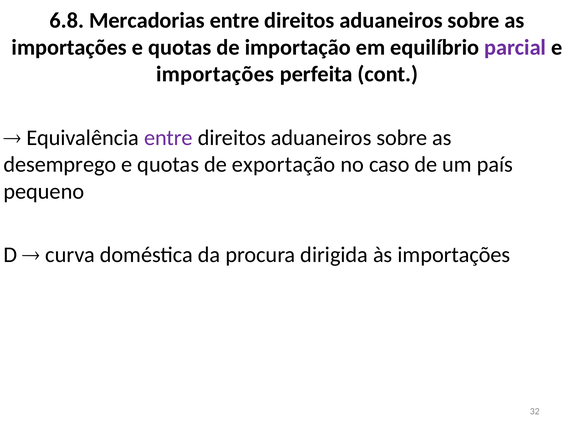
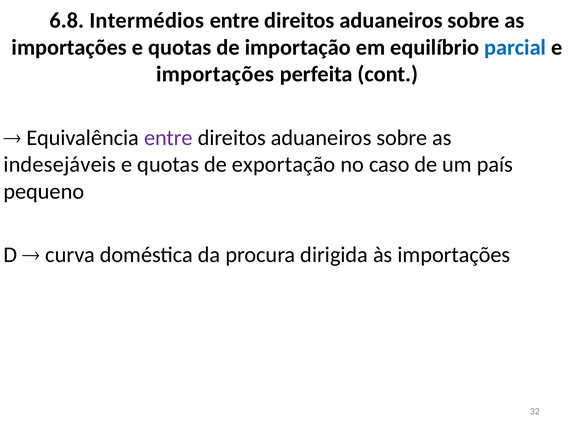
Mercadorias: Mercadorias -> Intermédios (147, 21)
parcial colour: purple -> blue (515, 47)
desemprego: desemprego -> indesejáveis (60, 164)
